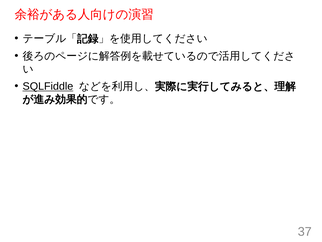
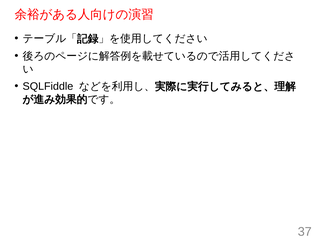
SQLFiddle underline: present -> none (48, 86)
